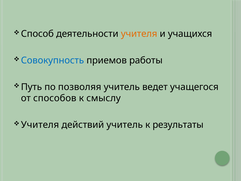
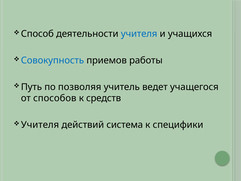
учителя colour: orange -> blue (139, 34)
смыслу: смыслу -> средств (104, 98)
действий учитель: учитель -> система (125, 125)
результаты: результаты -> специфики (178, 125)
